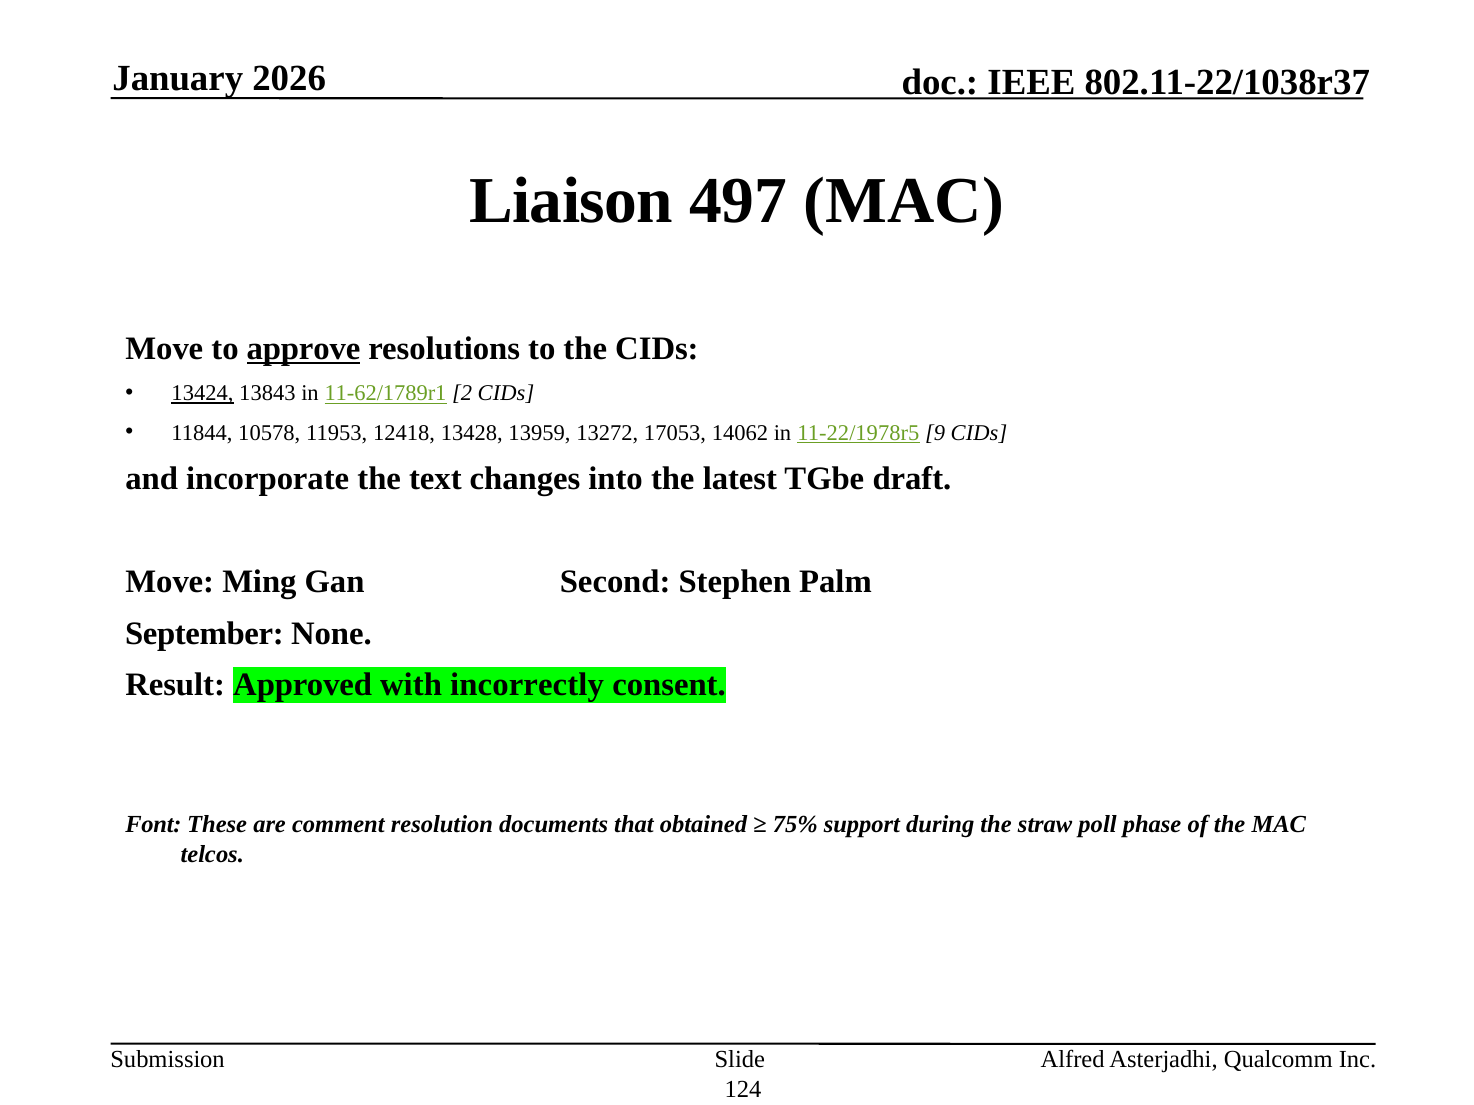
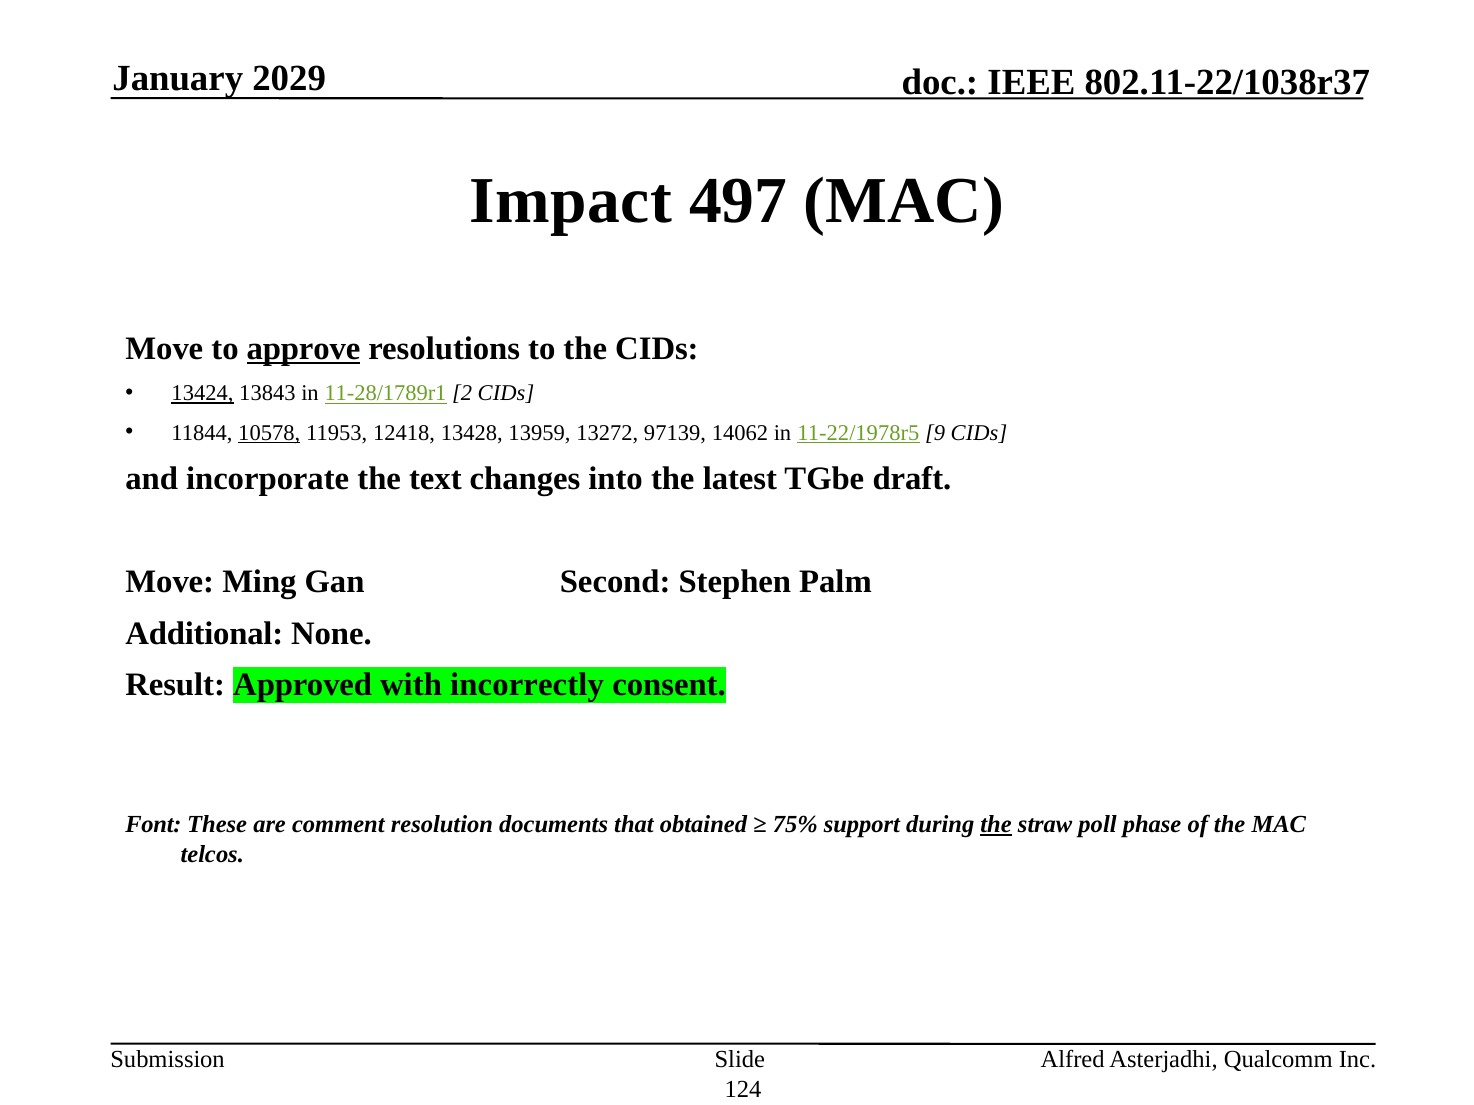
2026: 2026 -> 2029 (289, 78)
Liaison: Liaison -> Impact (571, 201)
11-62/1789r1: 11-62/1789r1 -> 11-28/1789r1 (386, 393)
10578 underline: none -> present (269, 433)
17053: 17053 -> 97139 (675, 433)
September: September -> Additional (204, 634)
the underline: none -> present (996, 825)
